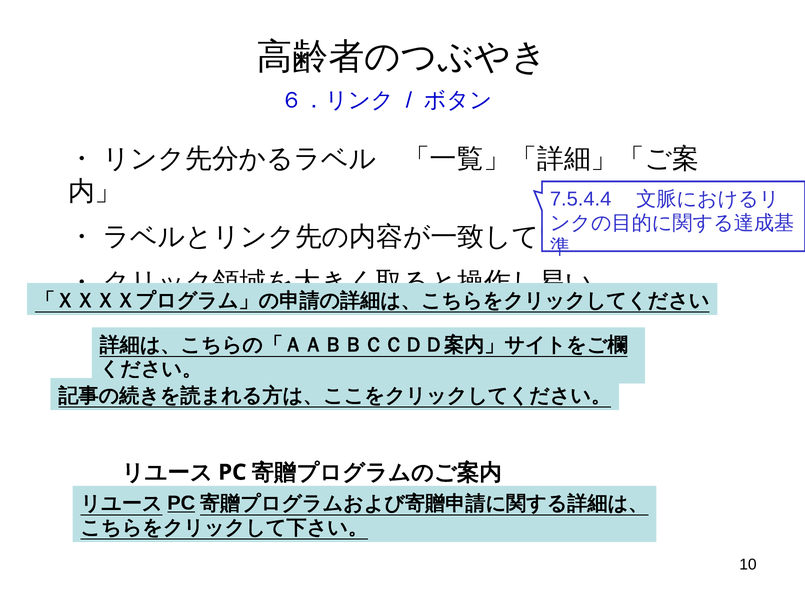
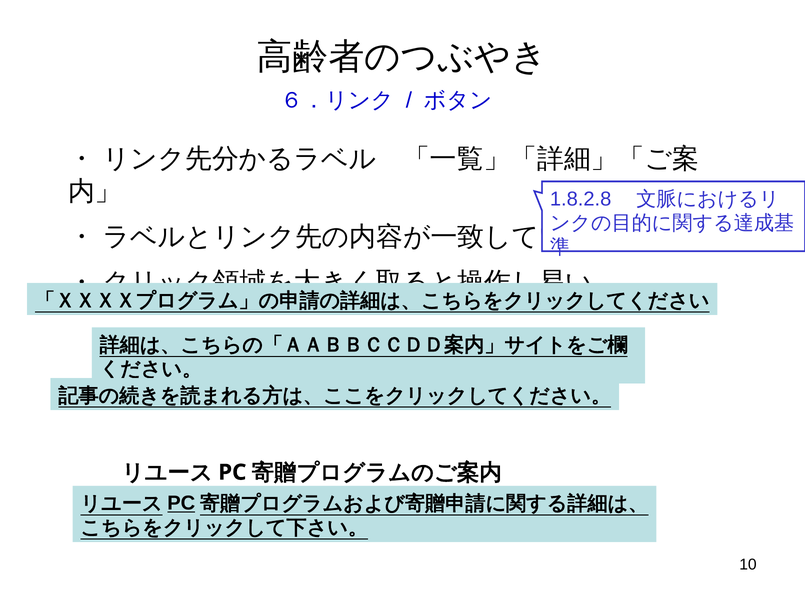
7.5.4.4: 7.5.4.4 -> 1.8.2.8 (581, 199)
